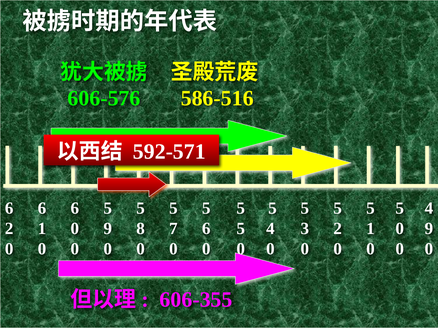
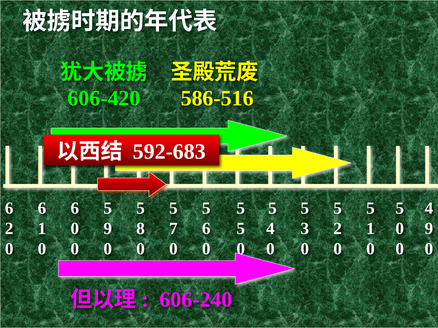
606-576: 606-576 -> 606-420 (104, 99)
592-571: 592-571 -> 592-683 (169, 152)
606-355: 606-355 -> 606-240 (196, 300)
